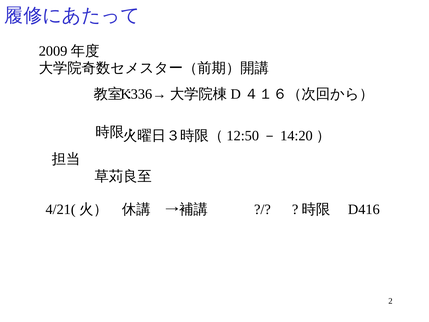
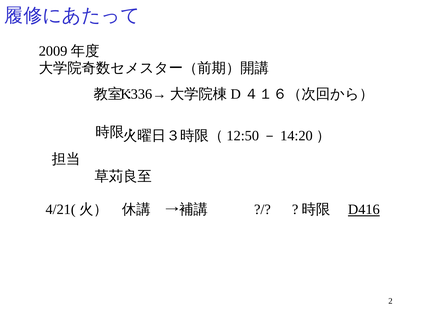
D416 underline: none -> present (364, 209)
